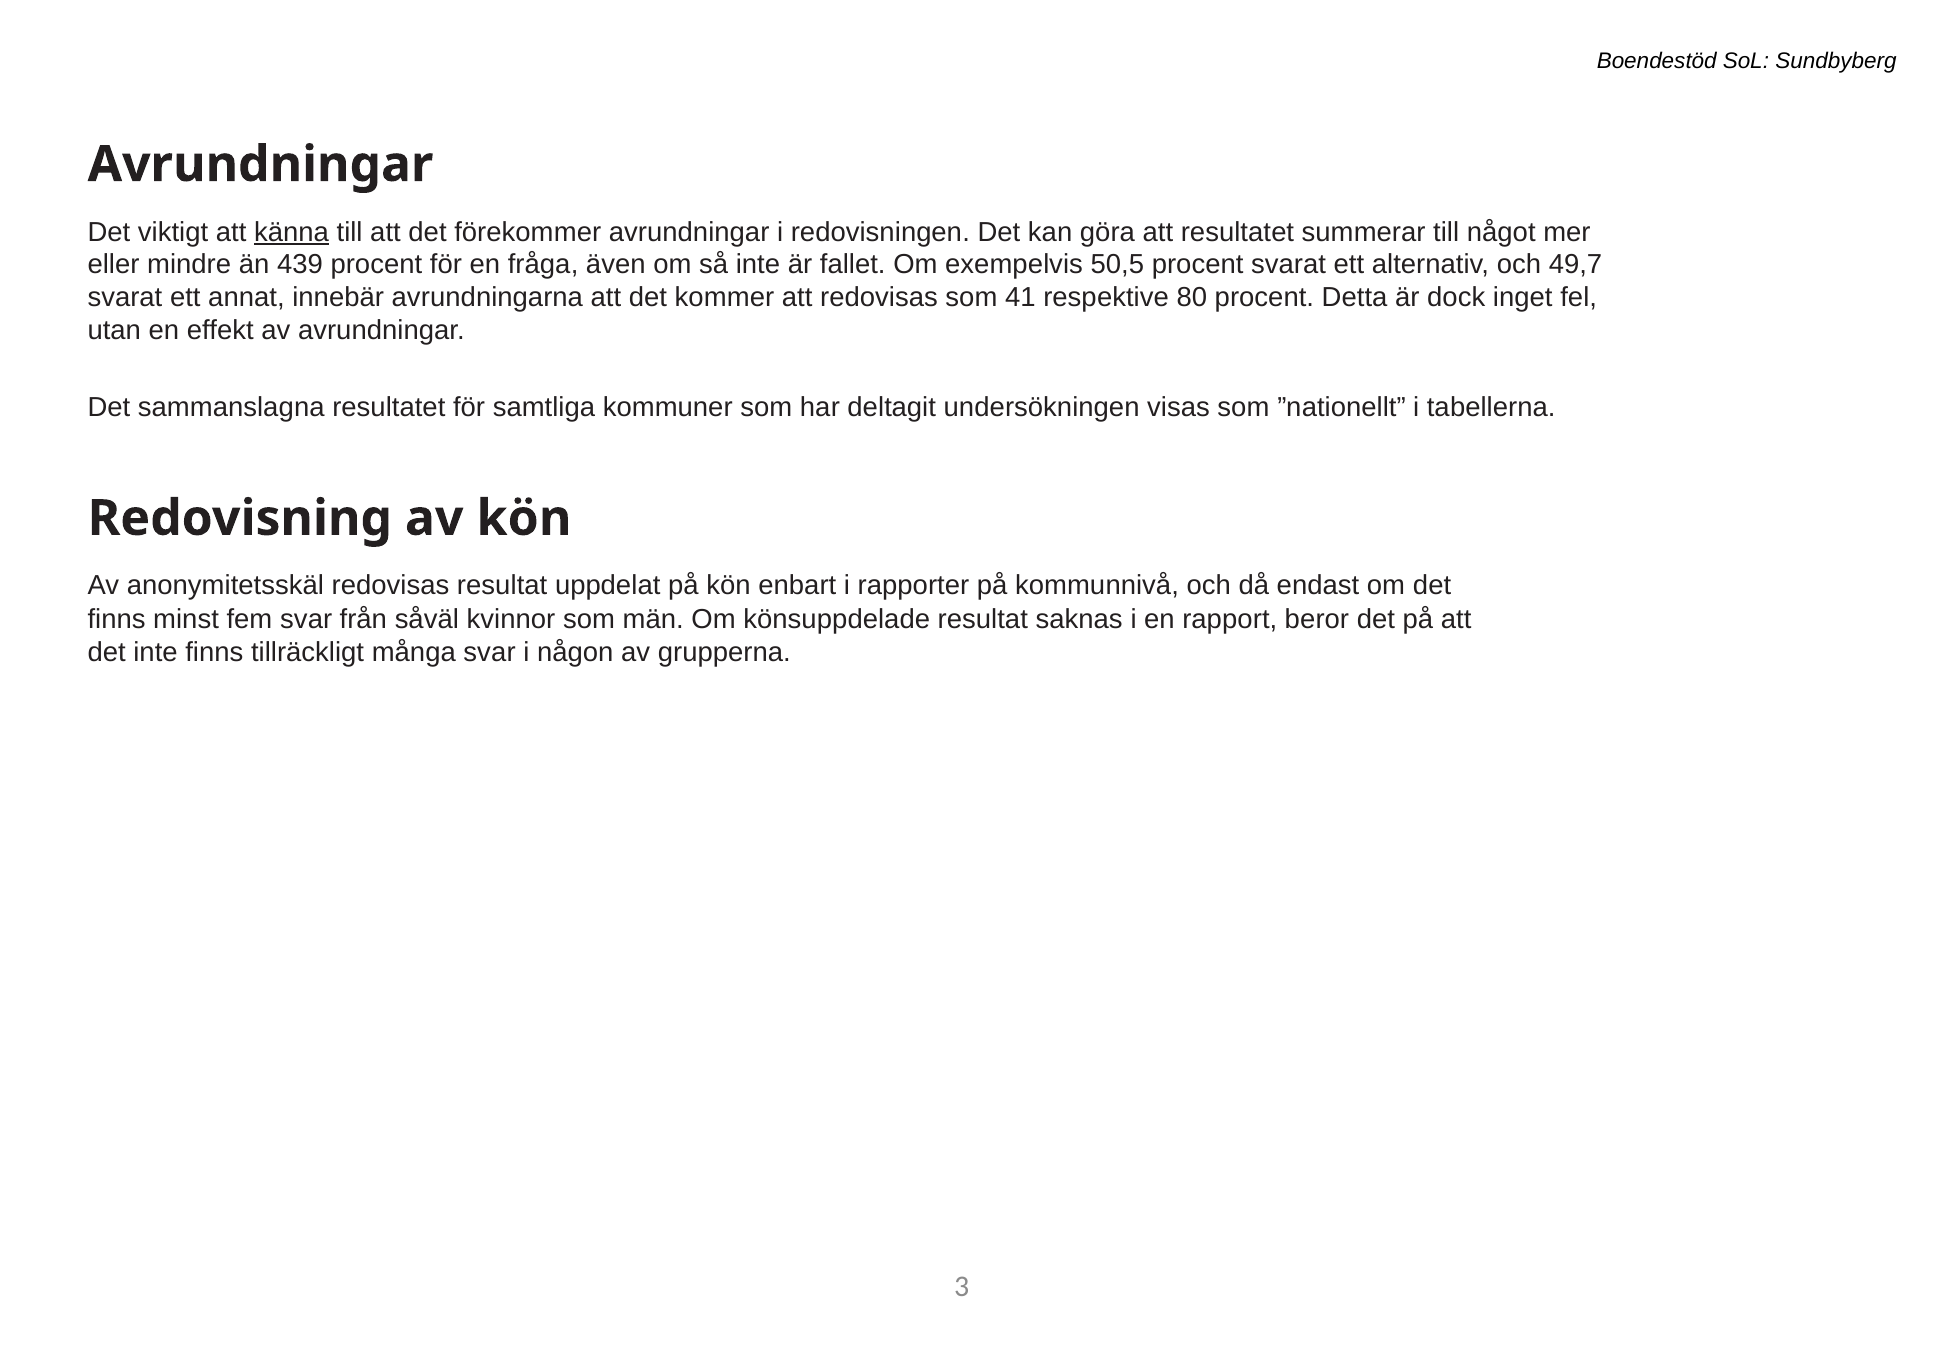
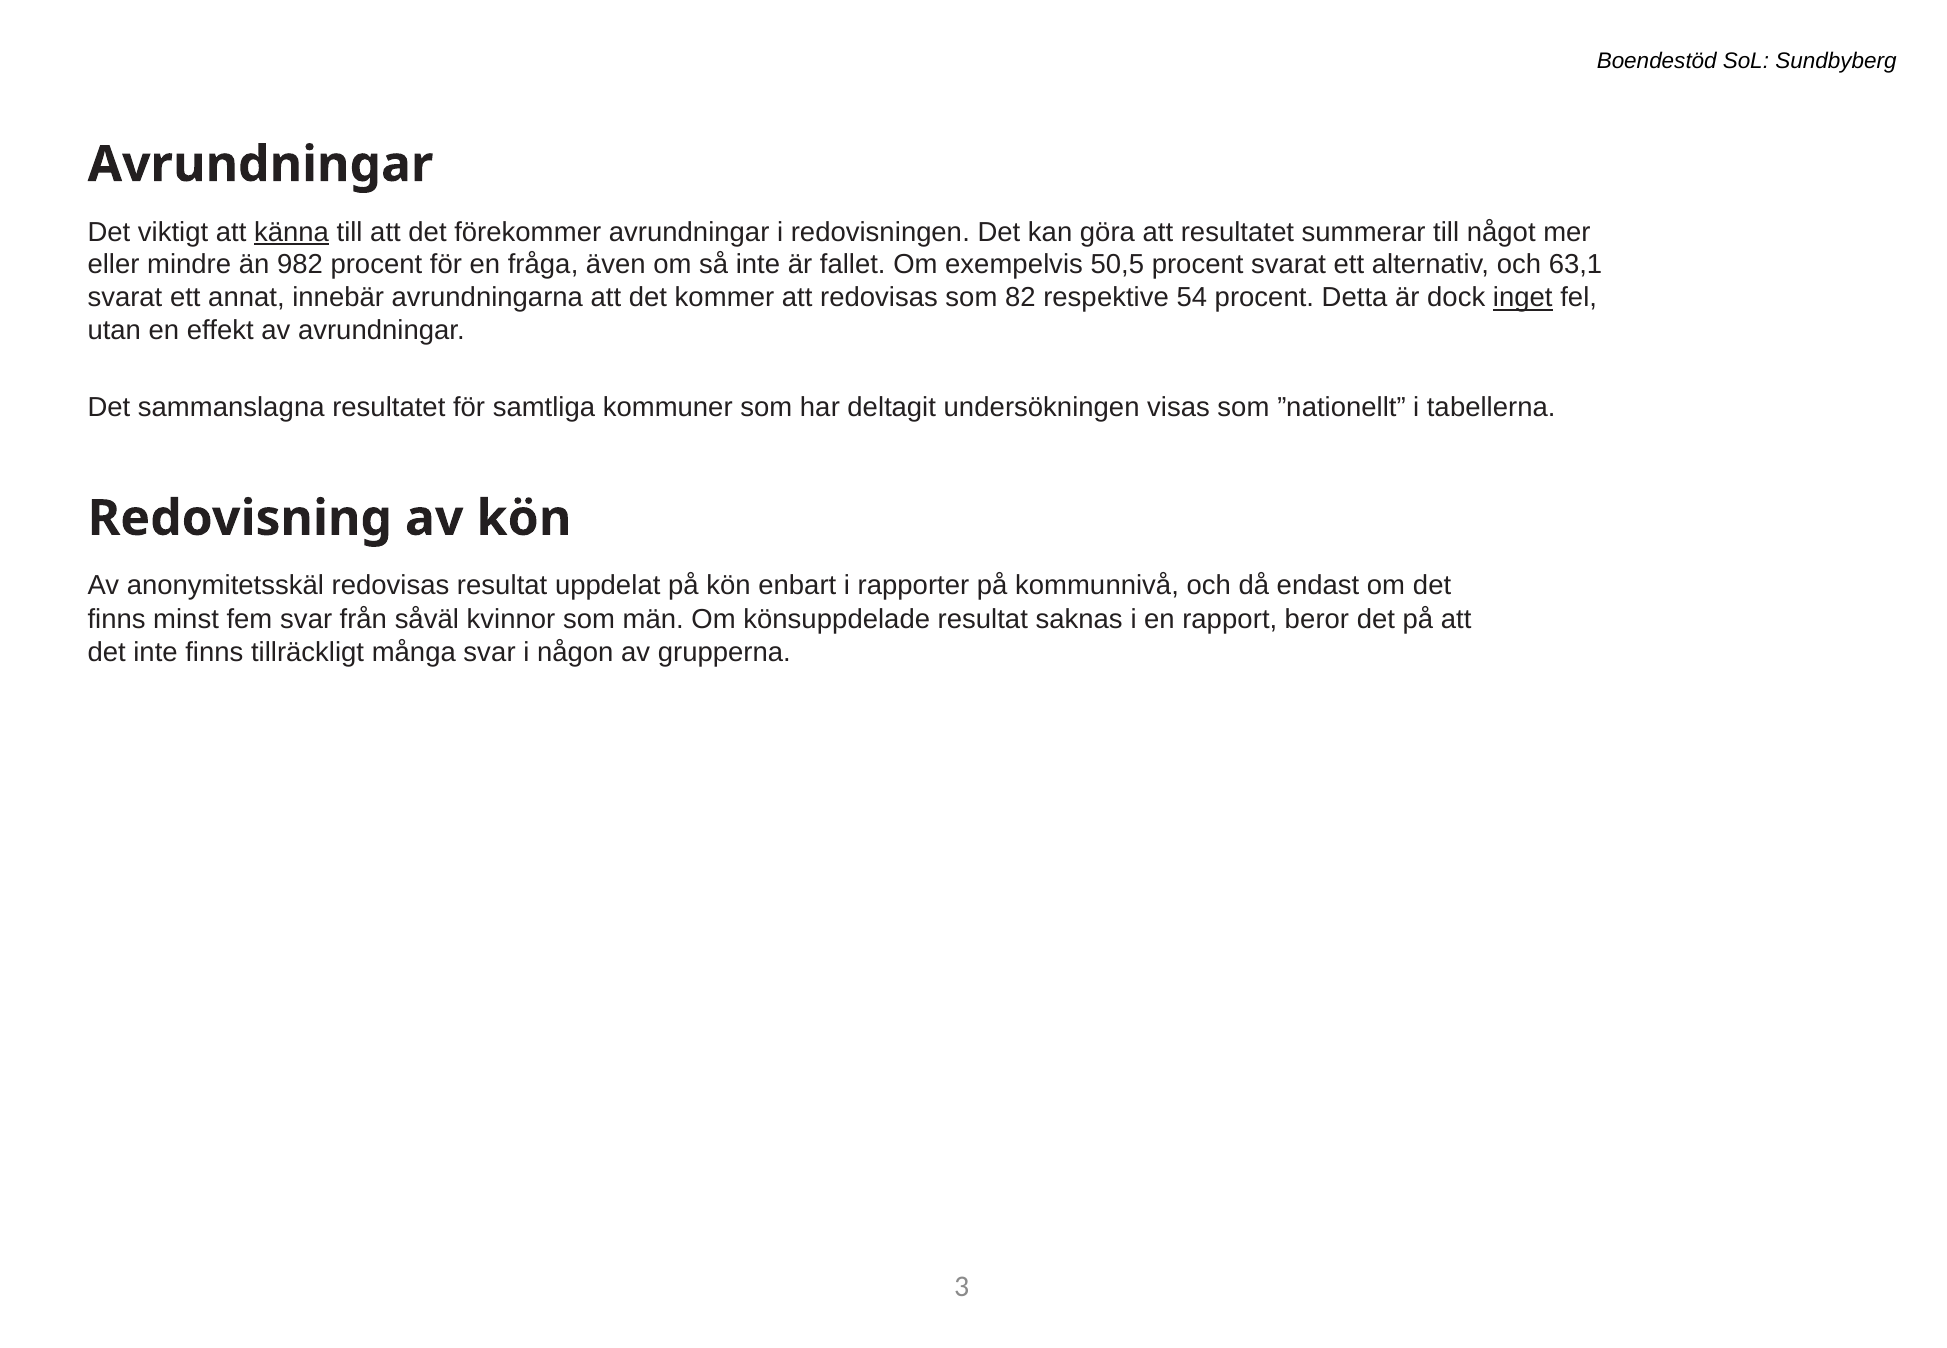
439: 439 -> 982 (300, 265)
49,7: 49,7 -> 63,1 (1575, 265)
41: 41 -> 82 (1020, 298)
80: 80 -> 54 (1192, 298)
inget underline: none -> present (1523, 298)
